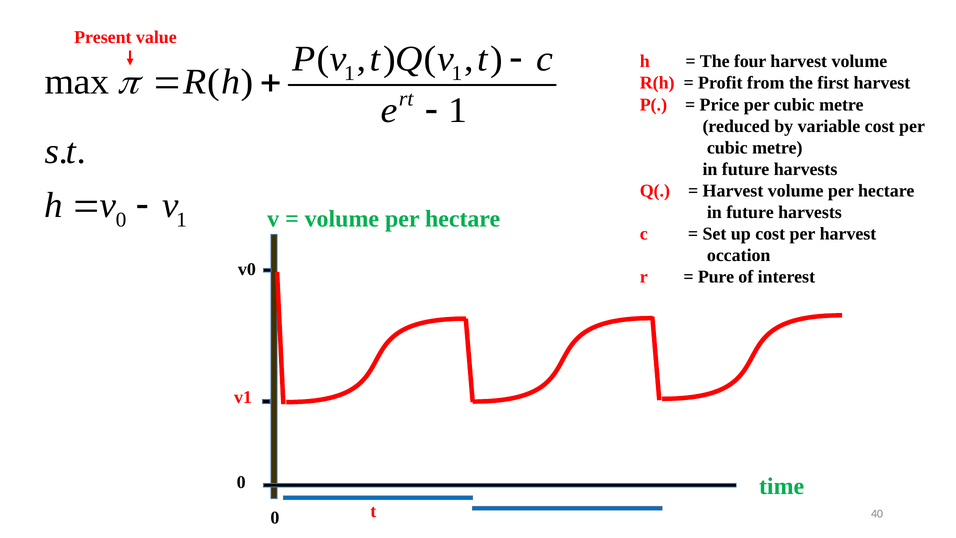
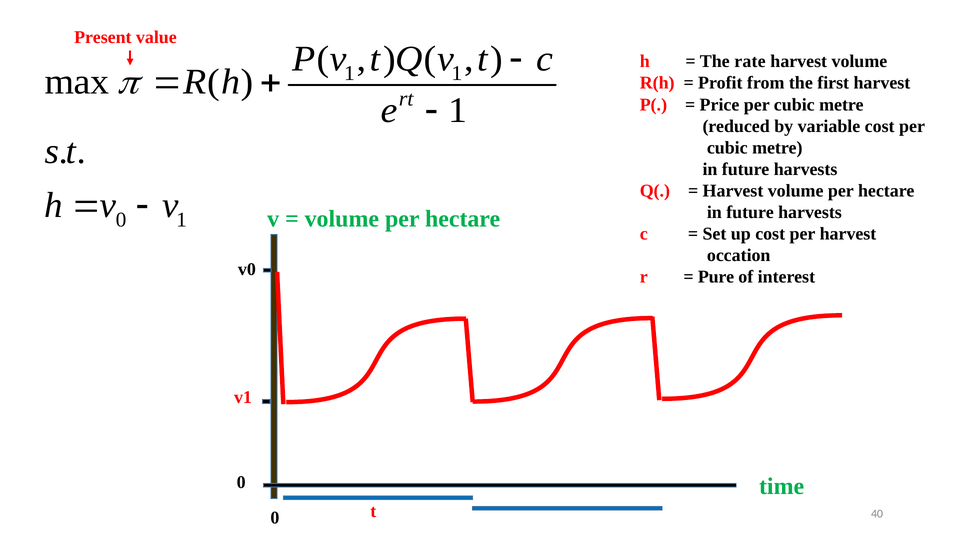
four: four -> rate (750, 62)
